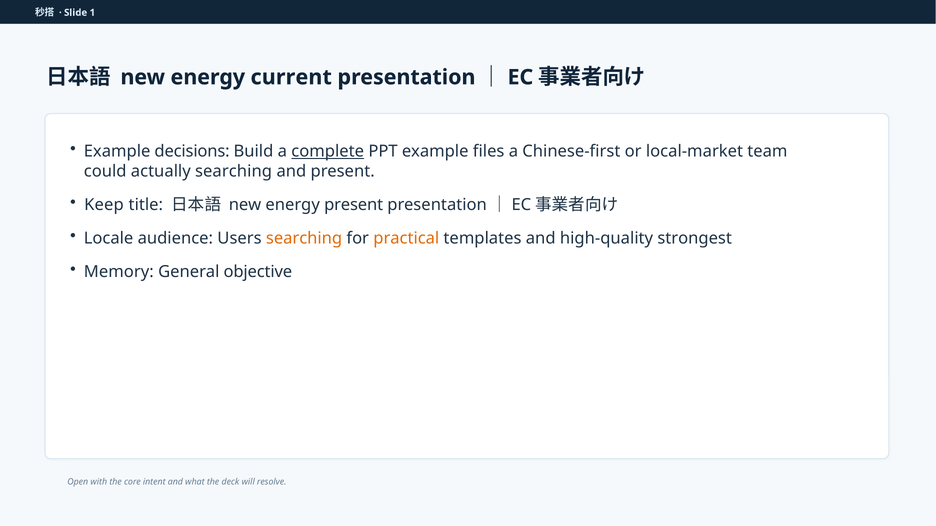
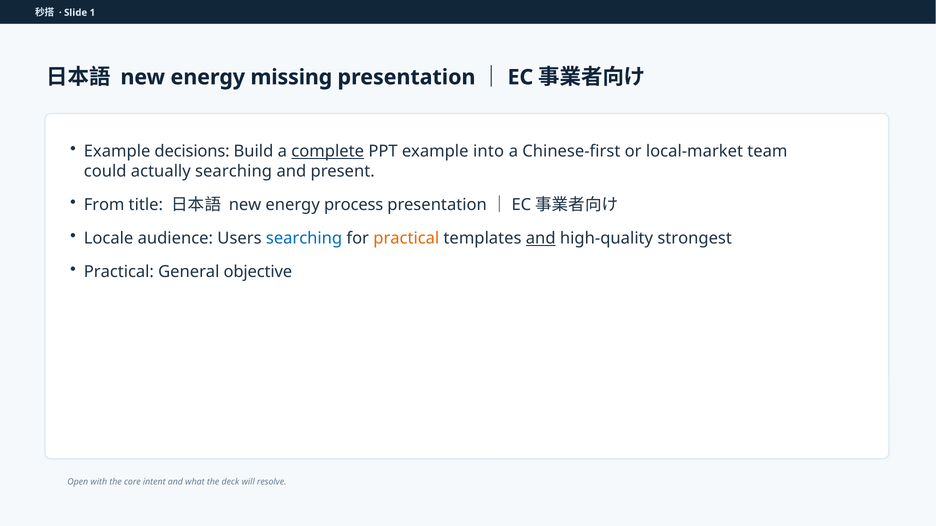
current: current -> missing (291, 77)
files: files -> into (489, 151)
Keep: Keep -> From (104, 205)
energy present: present -> process (354, 205)
searching colour: orange -> blue (304, 238)
and underline: none -> present (541, 238)
Memory: Memory -> Practical (119, 272)
